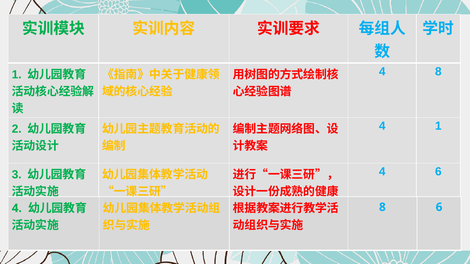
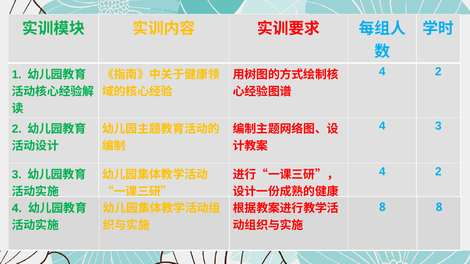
8: 8 -> 2 (438, 72)
4 1: 1 -> 3 (438, 126)
6: 6 -> 2 (438, 172)
8 6: 6 -> 8 (439, 207)
